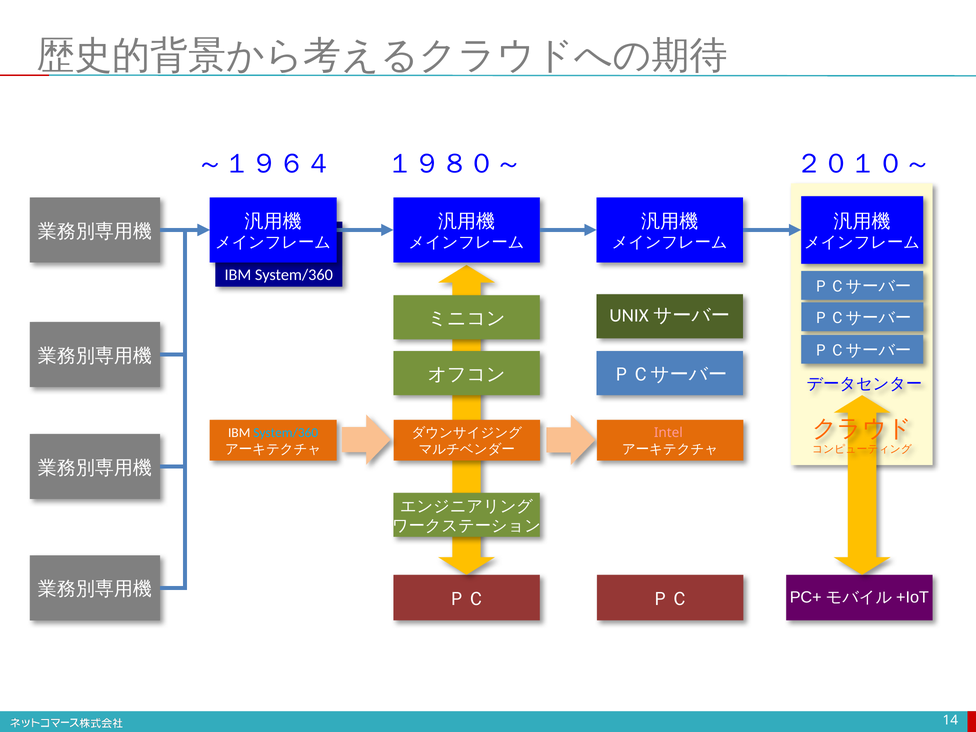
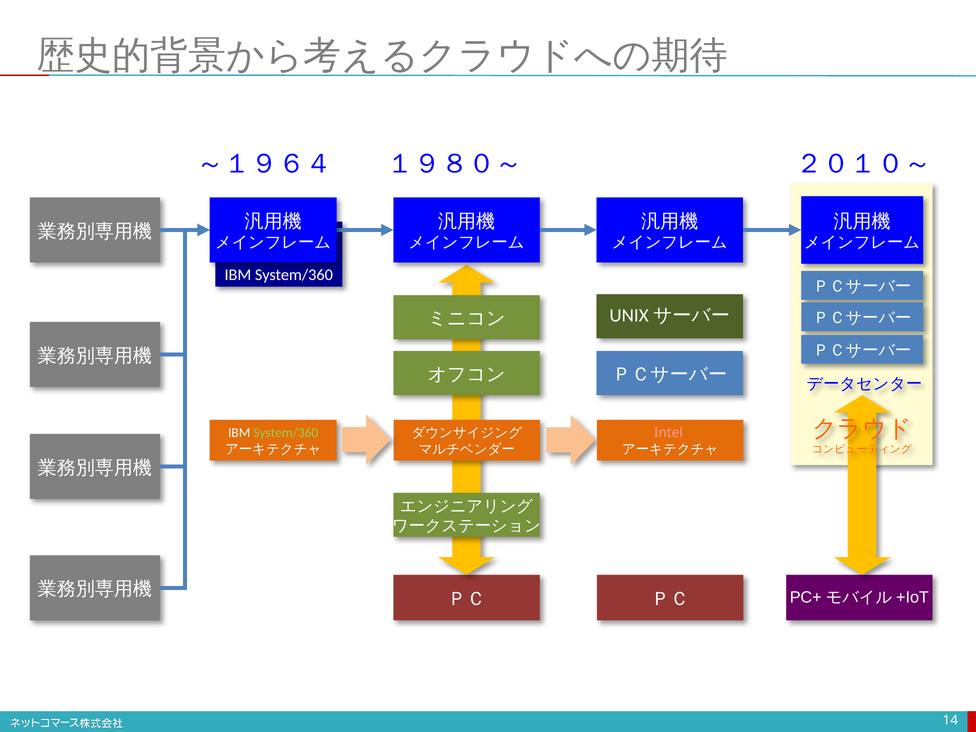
System/360 colour: light blue -> light green (286, 433)
